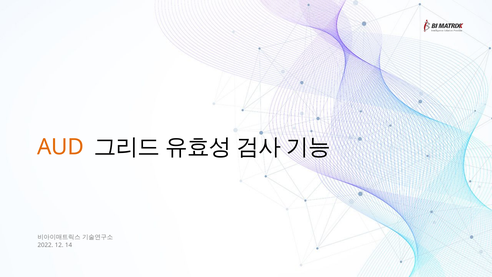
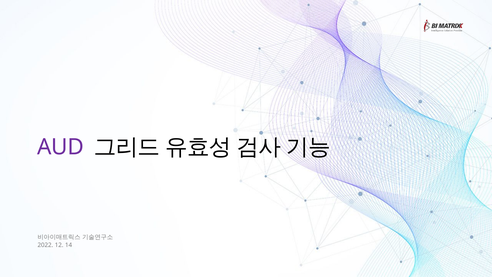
AUD colour: orange -> purple (61, 147)
